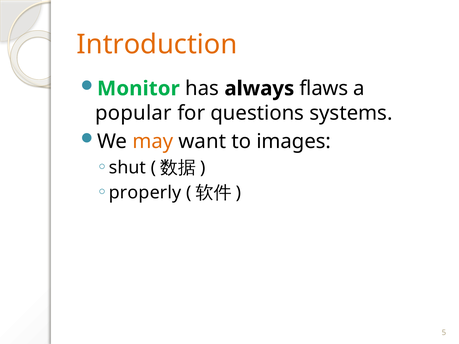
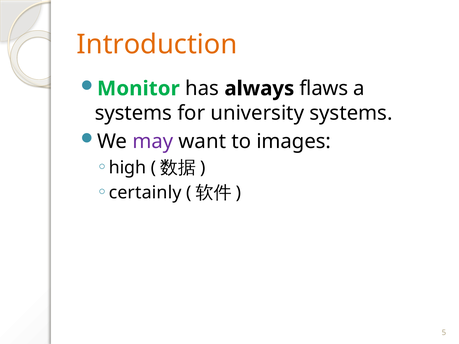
popular: popular -> systems (134, 113)
questions: questions -> university (257, 113)
may colour: orange -> purple (153, 141)
shut: shut -> high (127, 168)
properly: properly -> certainly (145, 193)
